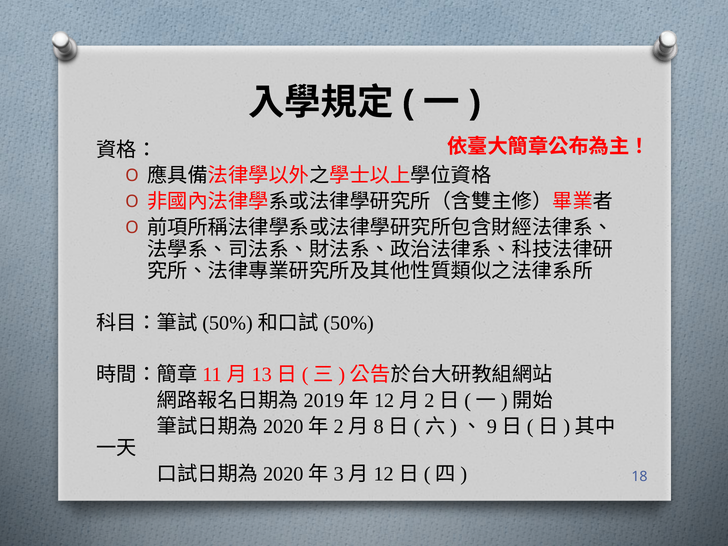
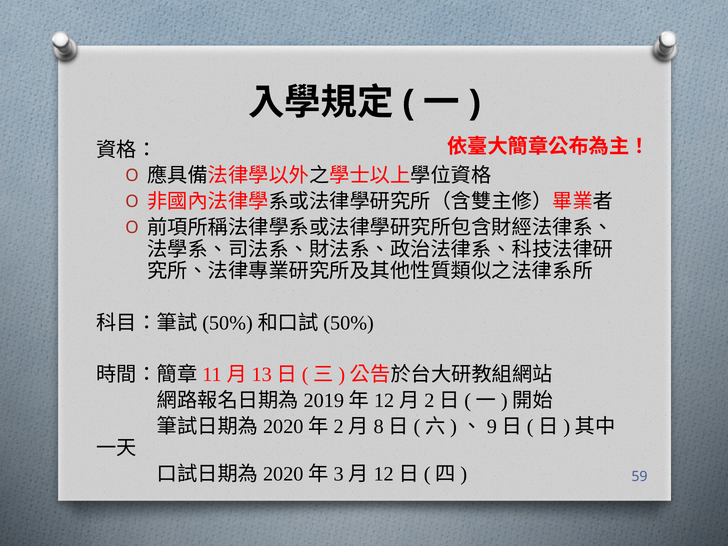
18: 18 -> 59 (639, 477)
